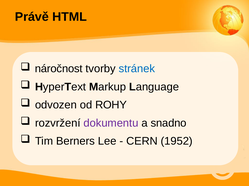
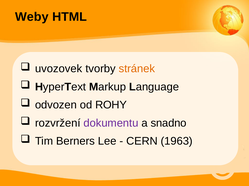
Právě: Právě -> Weby (32, 17)
náročnost: náročnost -> uvozovek (59, 69)
stránek colour: blue -> orange (137, 69)
1952: 1952 -> 1963 (177, 142)
